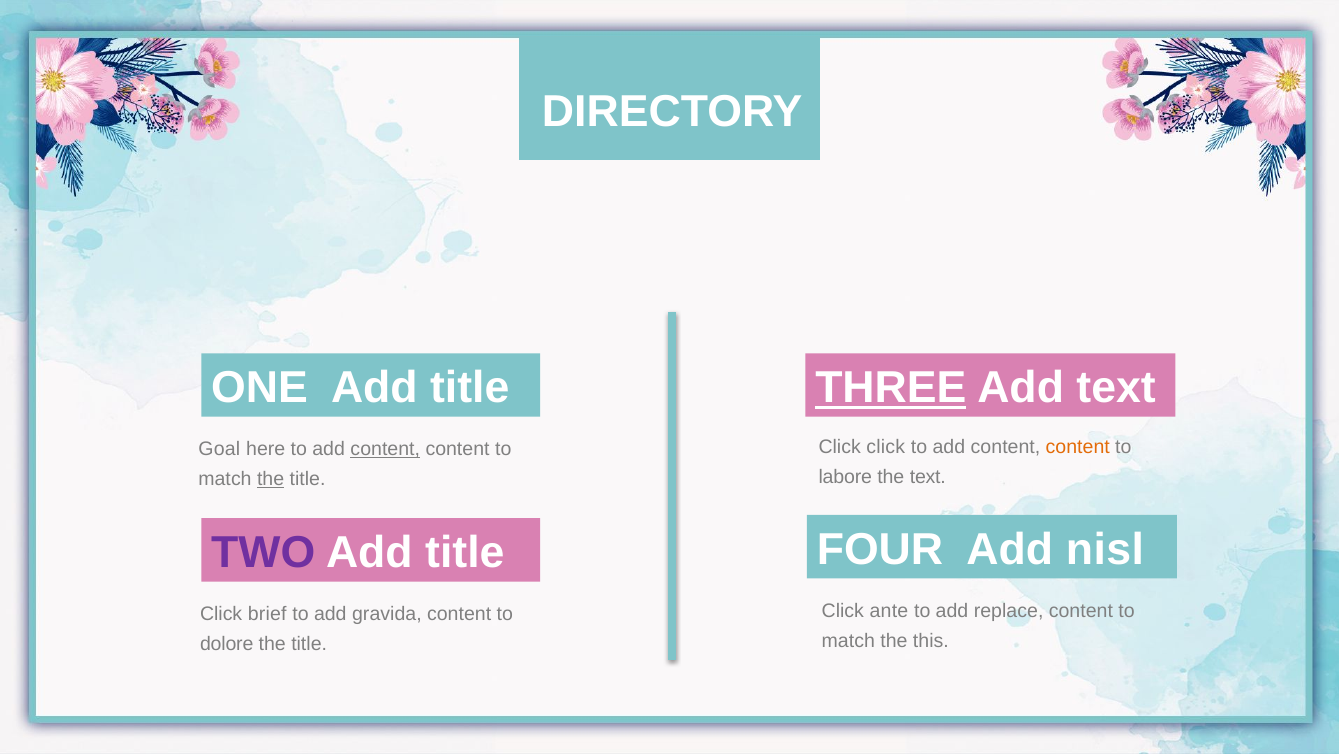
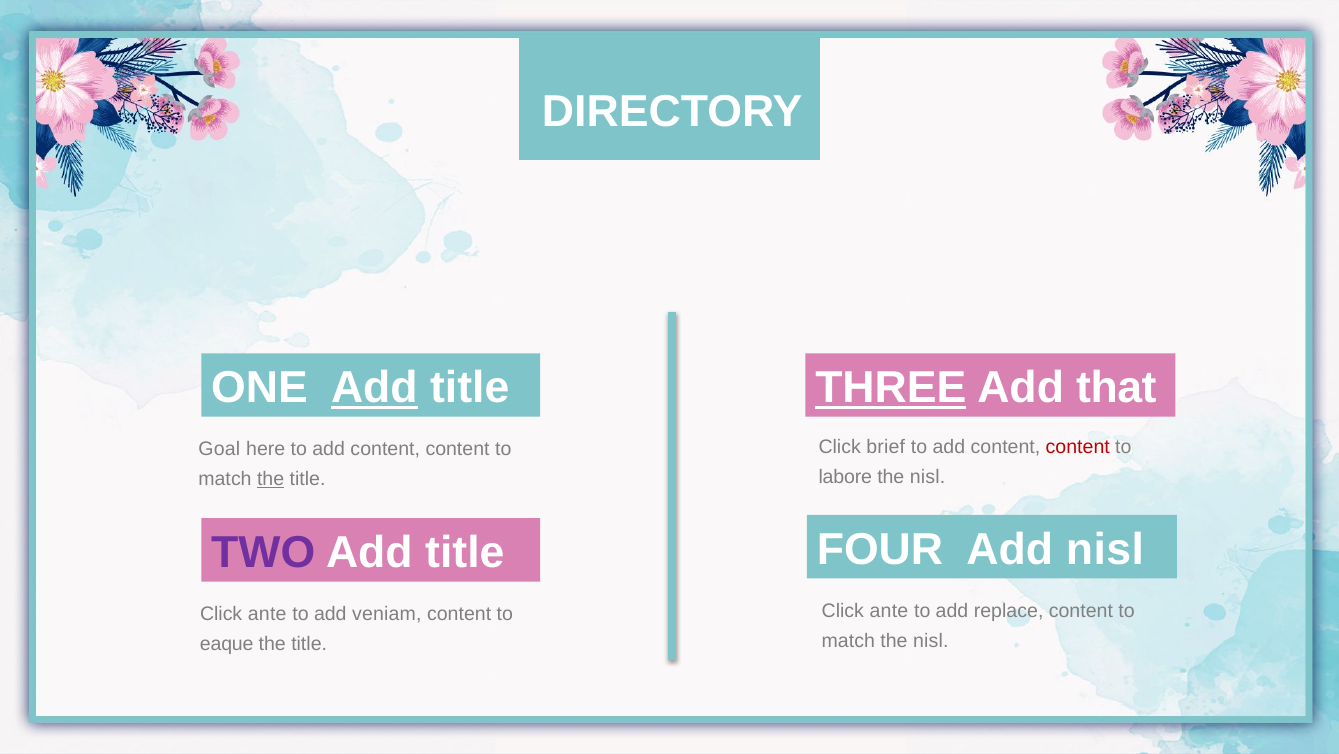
Add underline: none -> present (374, 388)
Add text: text -> that (1116, 388)
Click click: click -> brief (886, 446)
content colour: orange -> red (1078, 446)
content underline: present -> none (385, 449)
text: text -> nisl (928, 477)
brief: brief -> ante (267, 614)
gravida: gravida -> veniam (387, 614)
match the this: this -> nisl (931, 641)
dolore: dolore -> eaque (227, 644)
